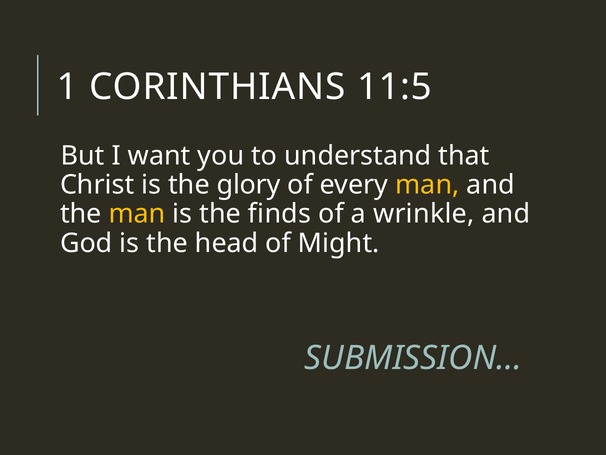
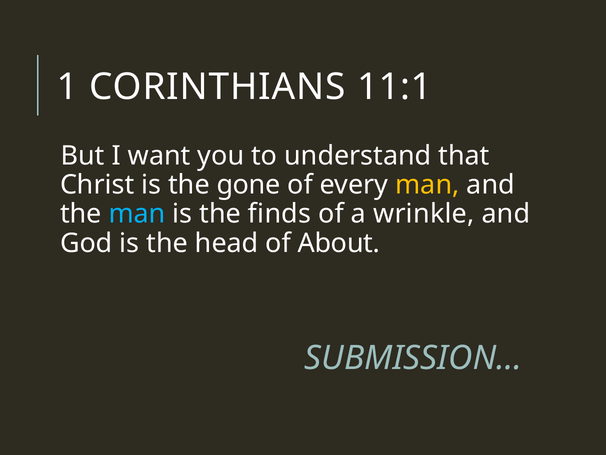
11:5: 11:5 -> 11:1 (395, 87)
glory: glory -> gone (249, 185)
man colour: yellow -> light blue (137, 214)
Might: Might -> About (339, 243)
